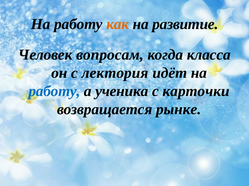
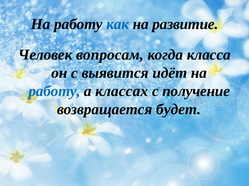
как colour: orange -> blue (118, 24)
лектория: лектория -> выявится (115, 73)
ученика: ученика -> классах (122, 92)
карточки: карточки -> получение (196, 92)
рынке: рынке -> будет (179, 110)
